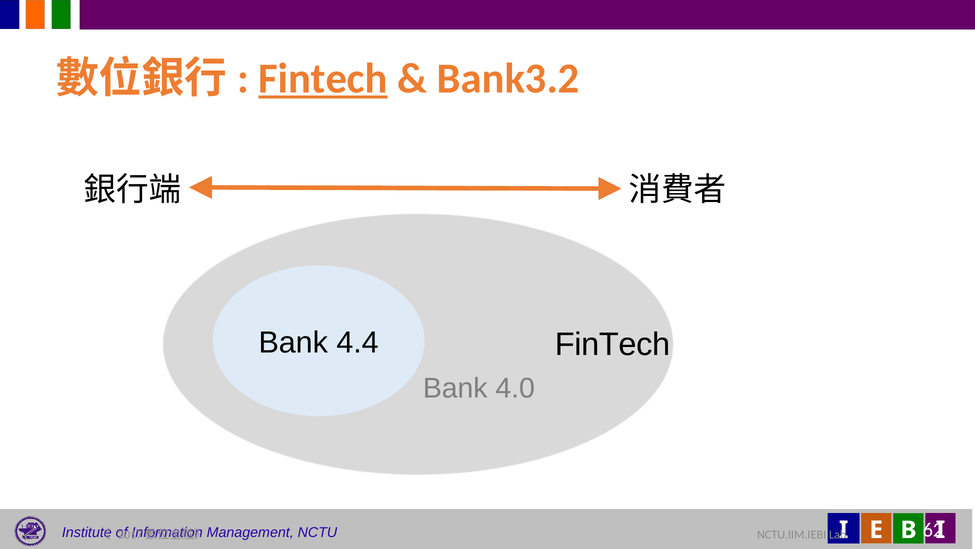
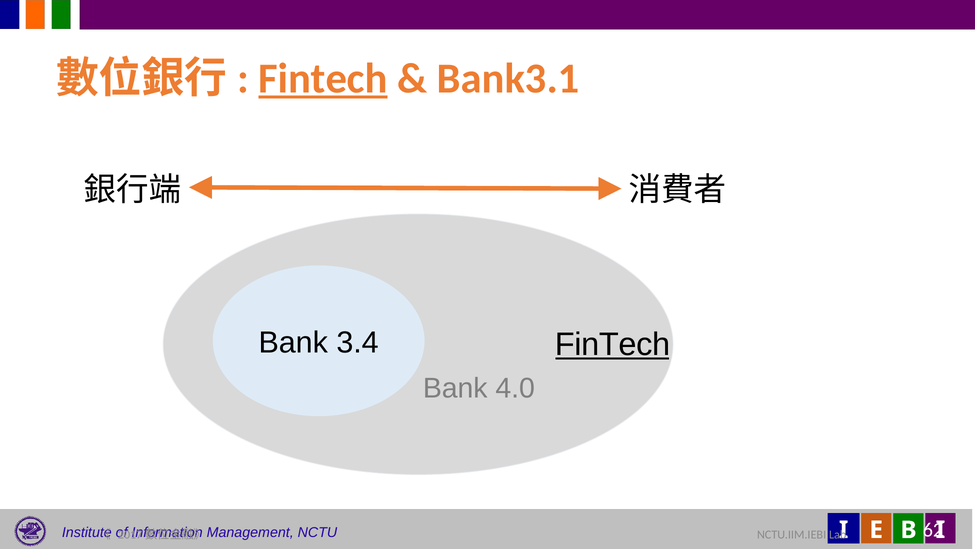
Bank3.2: Bank3.2 -> Bank3.1 (508, 79)
4.4: 4.4 -> 3.4 (358, 343)
FinTech underline: none -> present (612, 344)
